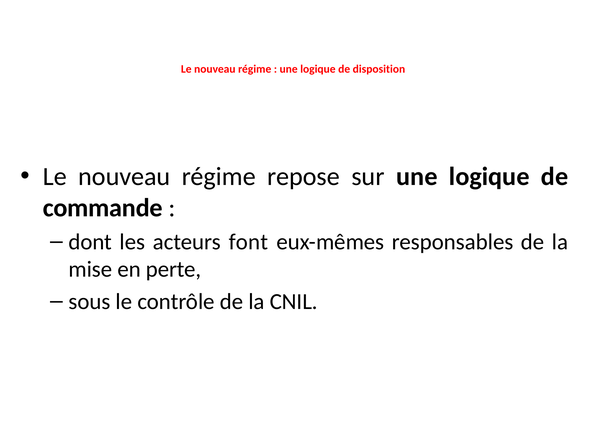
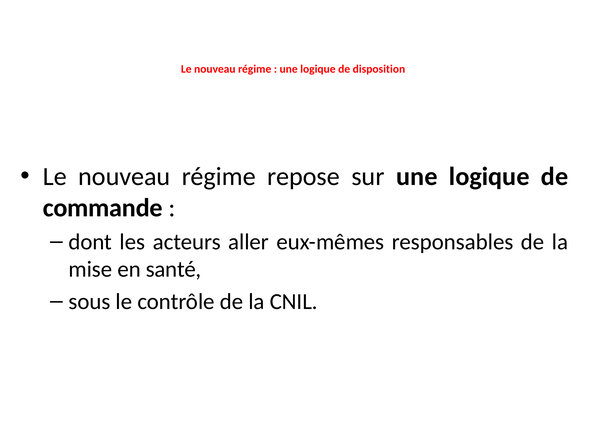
font: font -> aller (249, 242)
perte: perte -> santé (174, 269)
